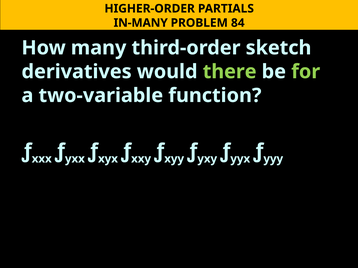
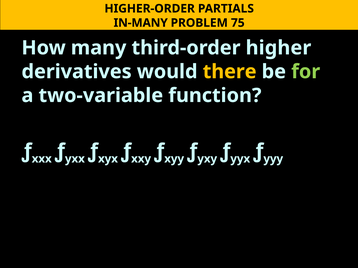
84: 84 -> 75 (238, 23)
sketch: sketch -> higher (278, 48)
there colour: light green -> yellow (230, 72)
